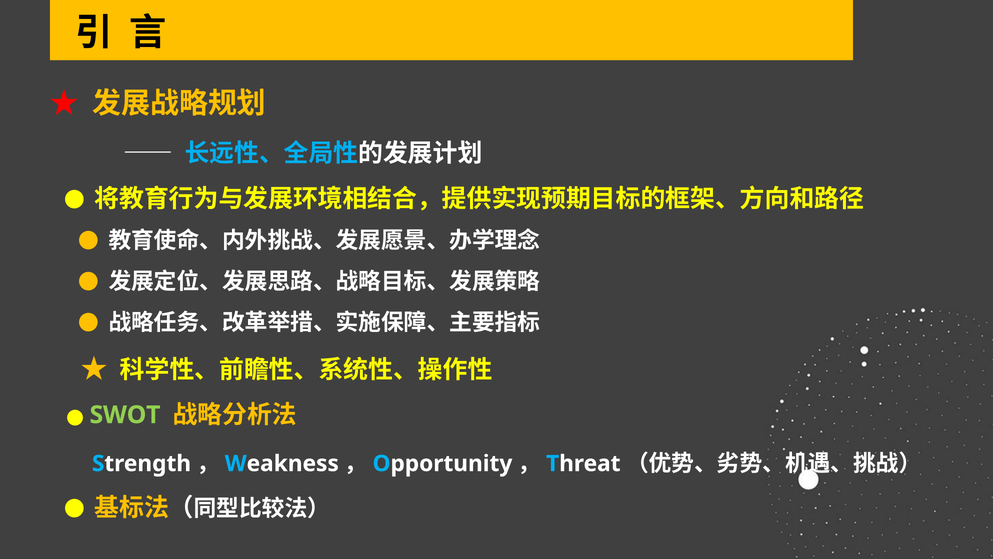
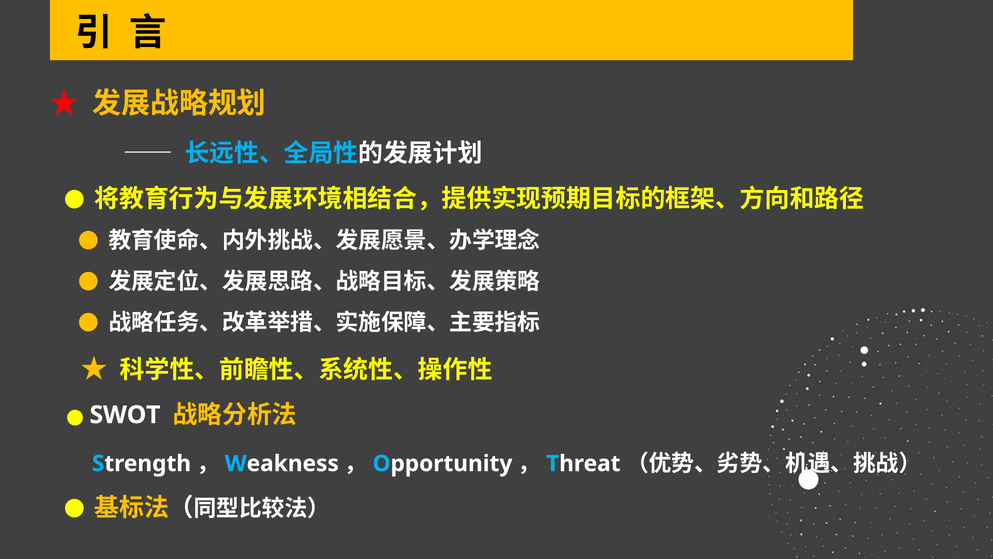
SWOT colour: light green -> white (125, 415)
